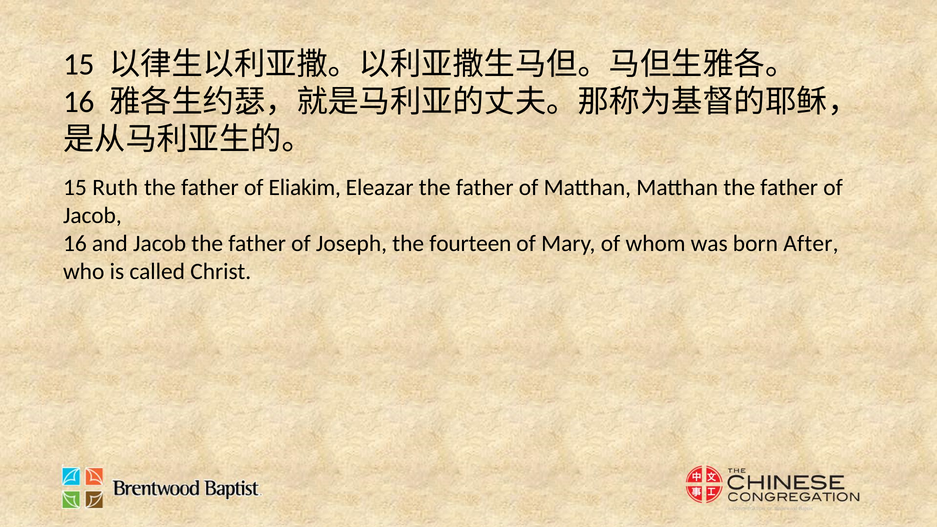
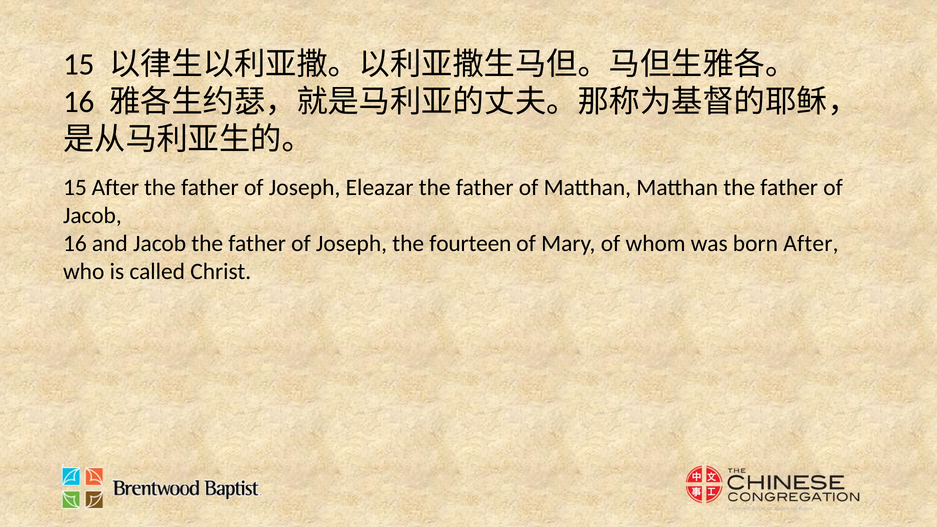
15 Ruth: Ruth -> After (115, 187)
Eliakim: Eliakim -> Joseph (305, 187)
